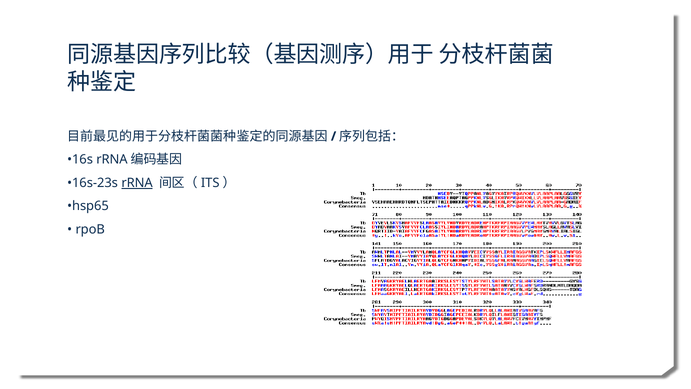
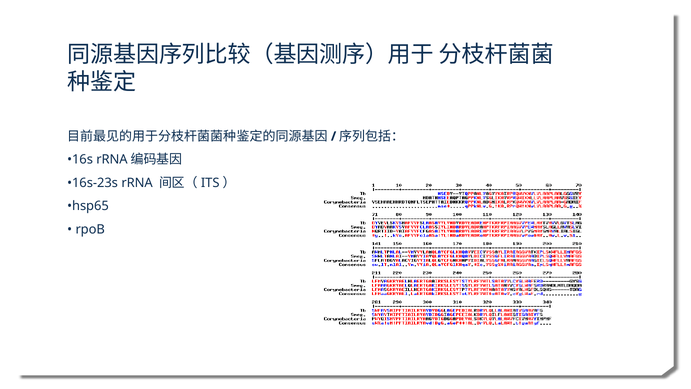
rRNA underline: present -> none (137, 183)
